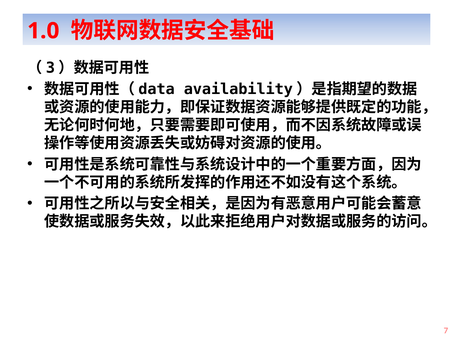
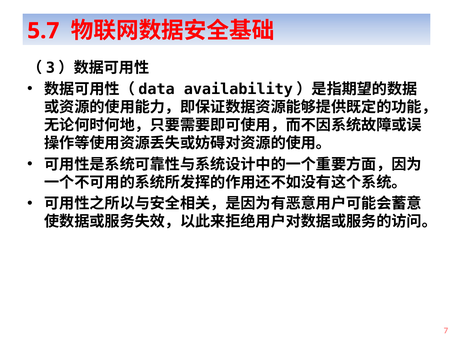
1.0: 1.0 -> 5.7 (43, 31)
